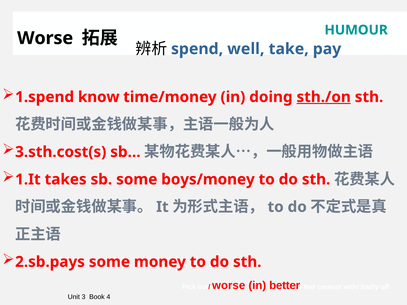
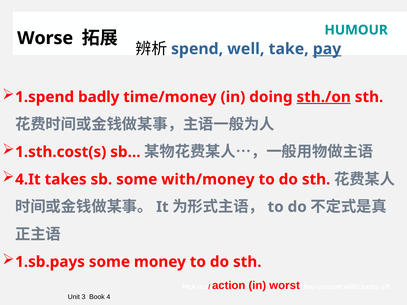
pay underline: none -> present (327, 49)
1.spend know: know -> badly (99, 97)
3.sth.cost(s: 3.sth.cost(s -> 1.sth.cost(s (61, 152)
1.It: 1.It -> 4.It (28, 180)
boys/money: boys/money -> with/money (208, 180)
2.sb.pays: 2.sb.pays -> 1.sb.pays (50, 262)
out/ worse: worse -> action (229, 286)
better: better -> worst (285, 286)
